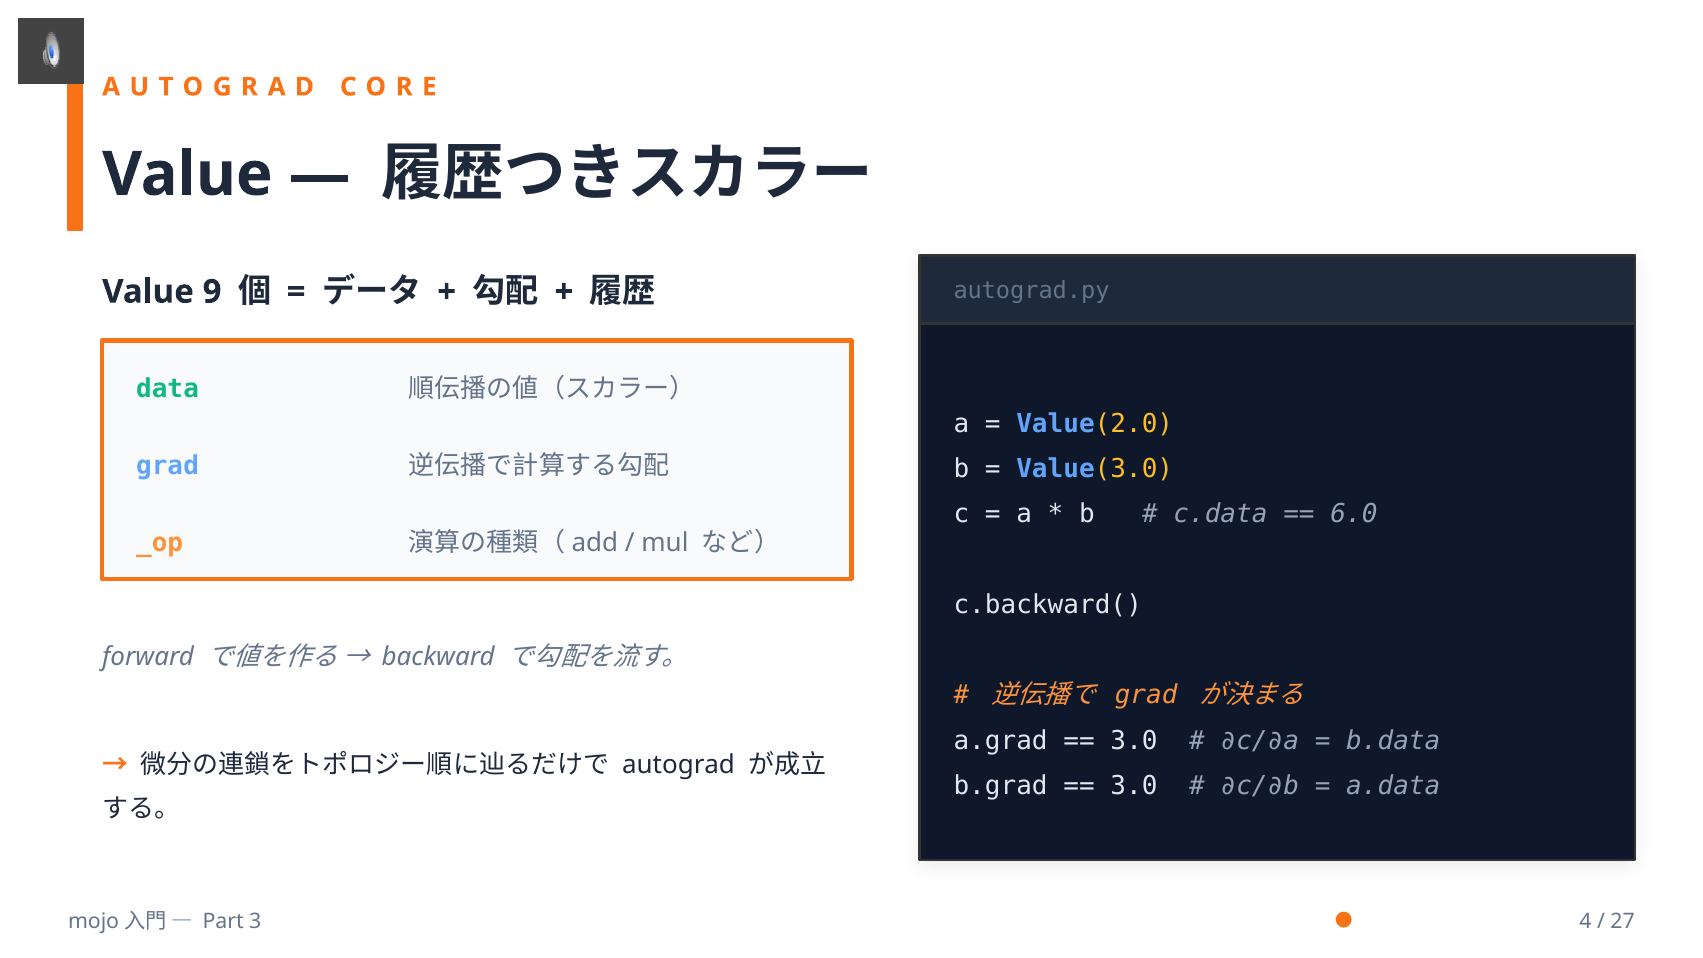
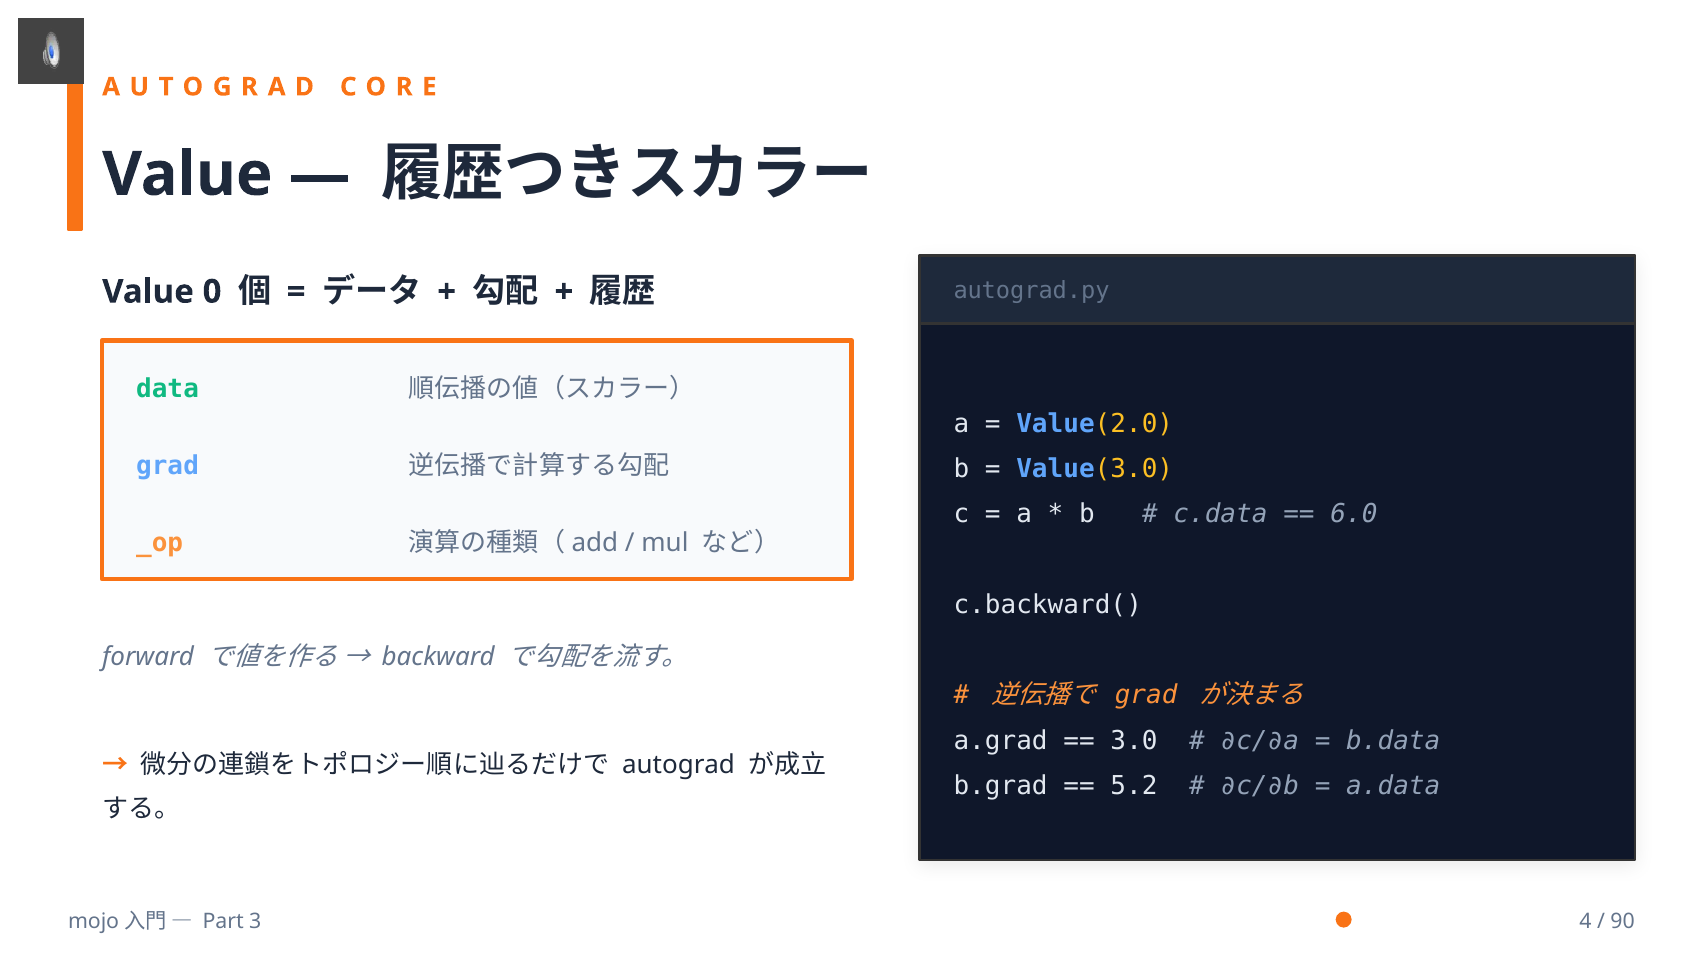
9: 9 -> 0 (212, 292)
3.0: 3.0 -> 5.2 (1134, 786)
27: 27 -> 90 (1623, 921)
